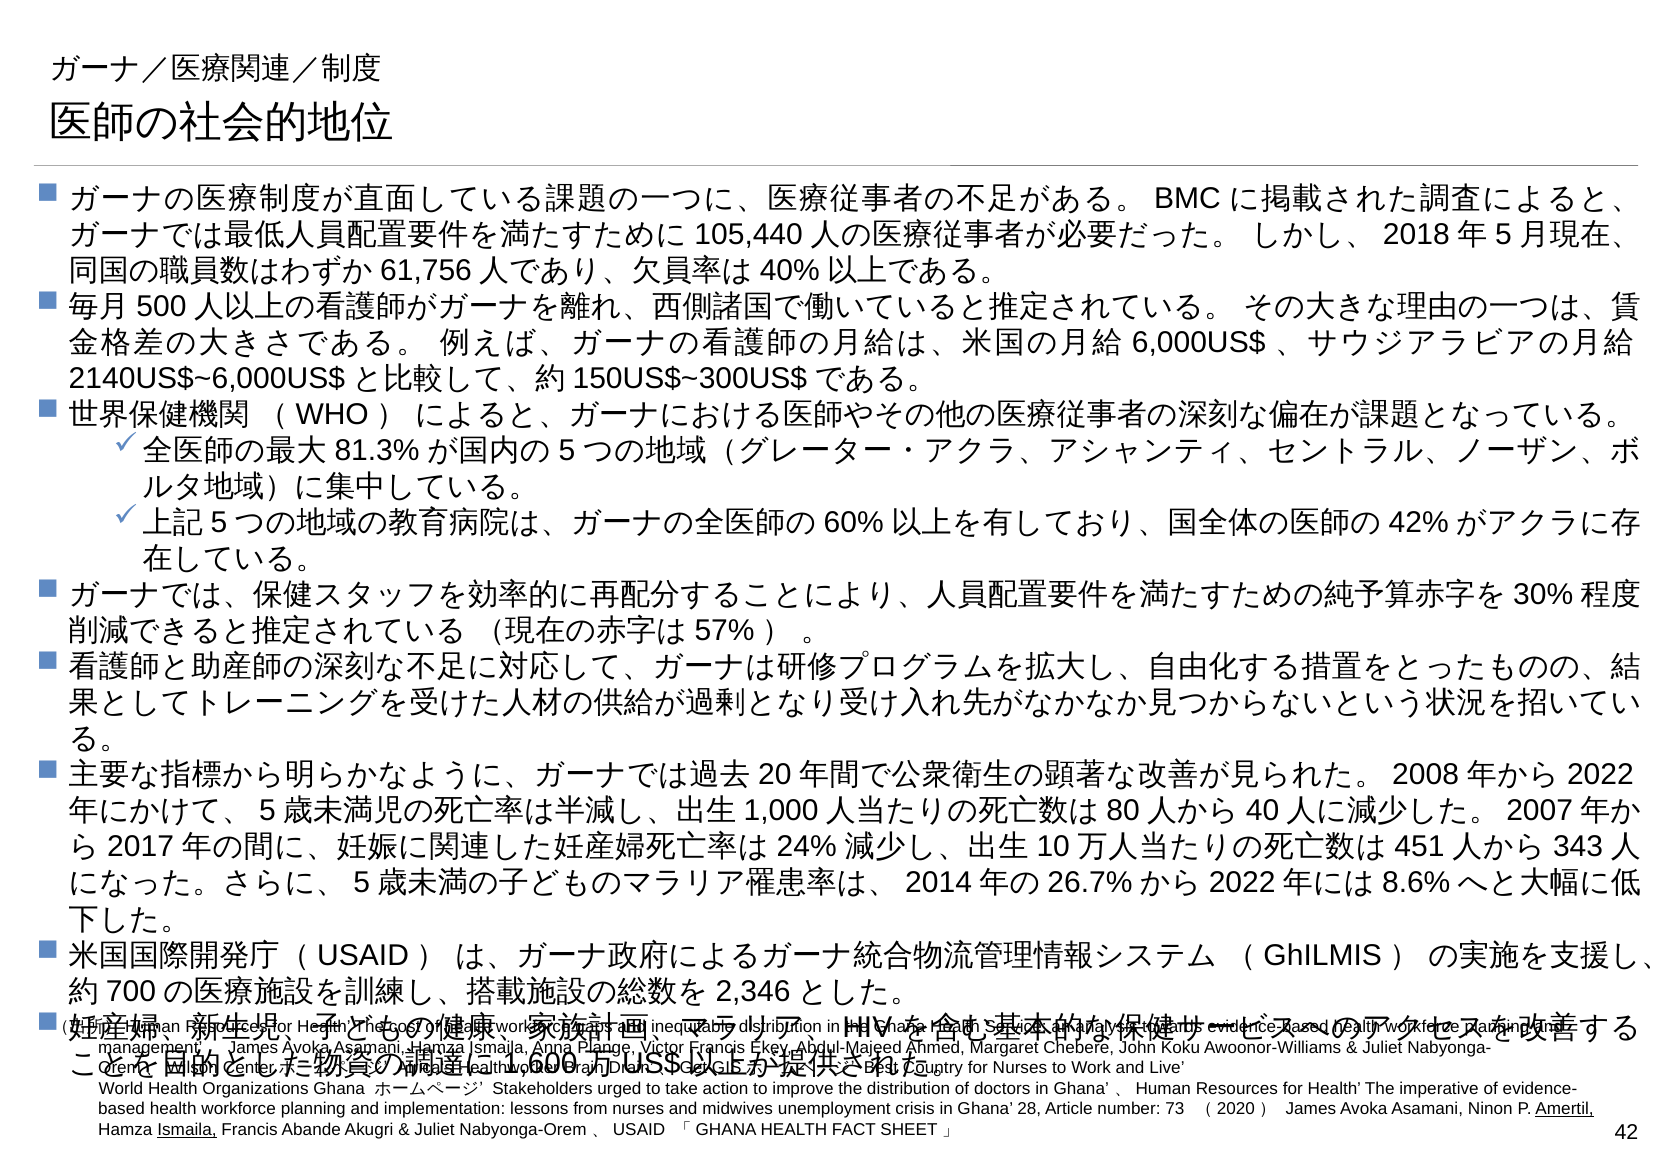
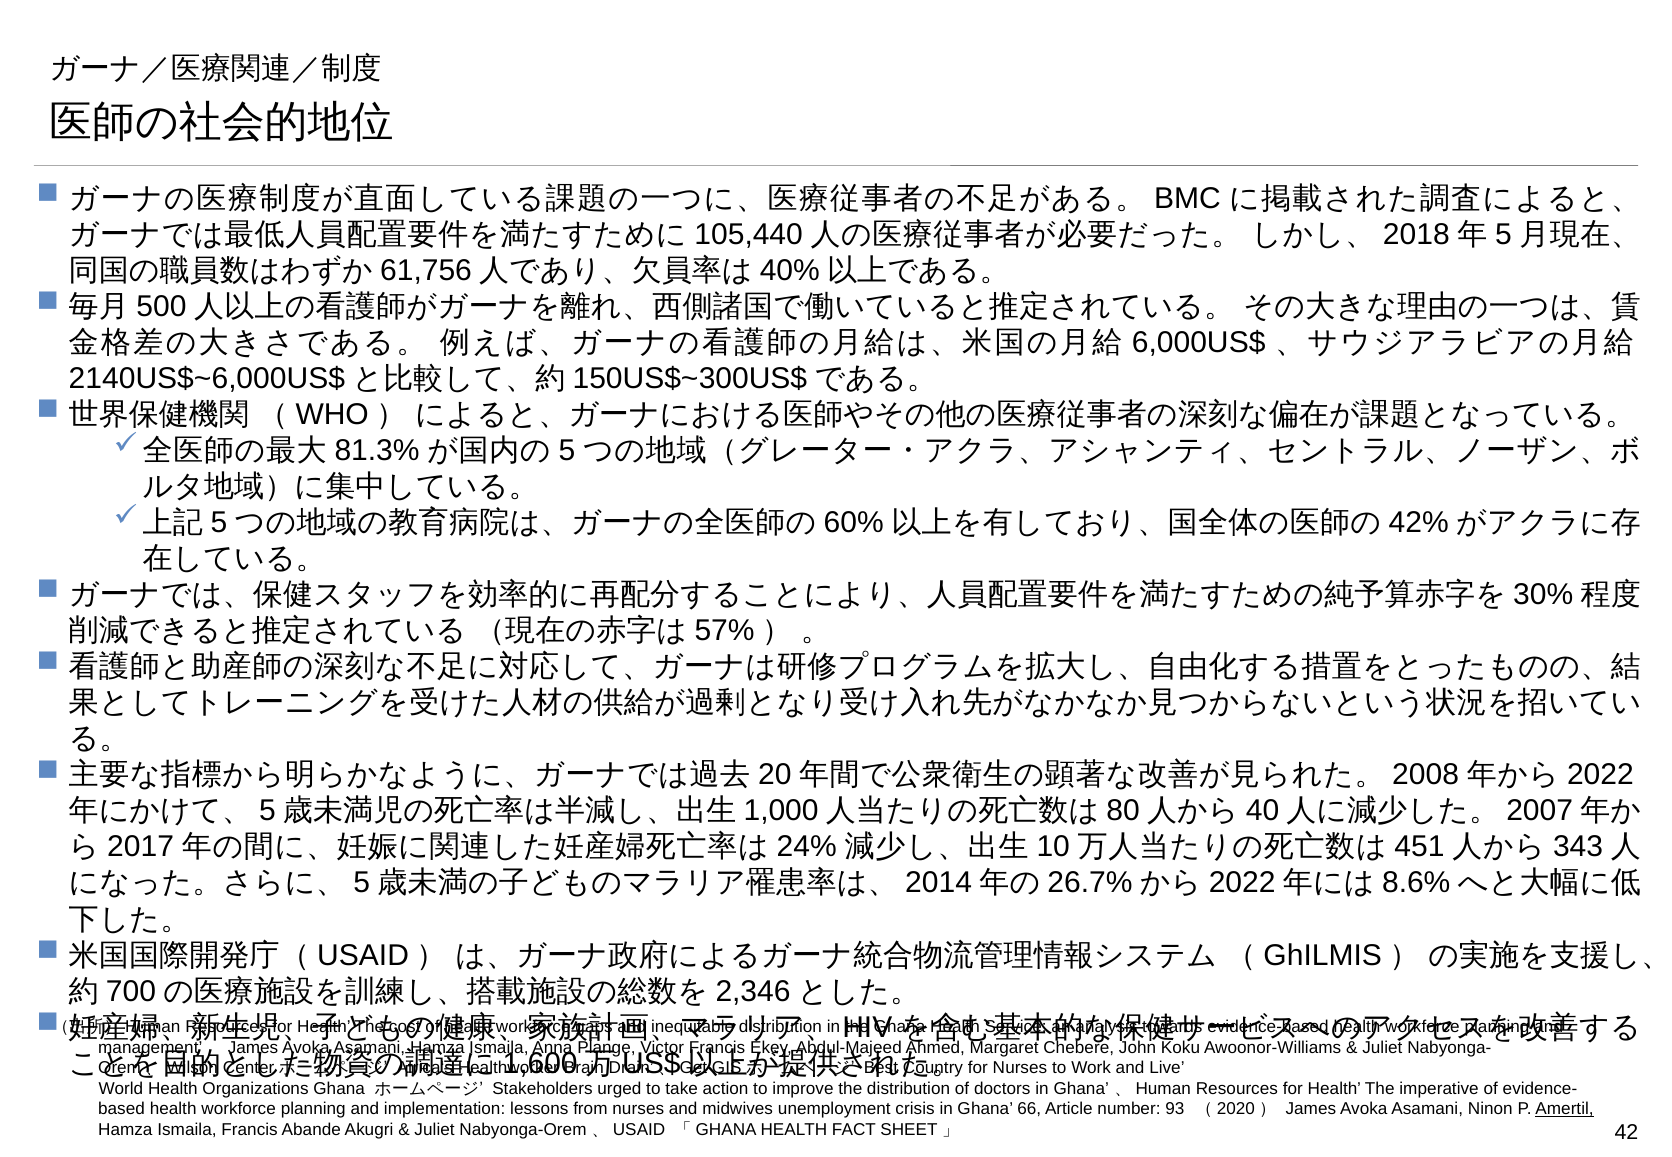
28: 28 -> 66 (1029, 1110)
73: 73 -> 93 (1175, 1110)
Ismaila underline: present -> none (187, 1130)
